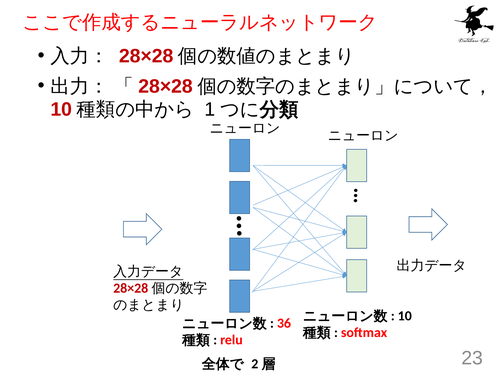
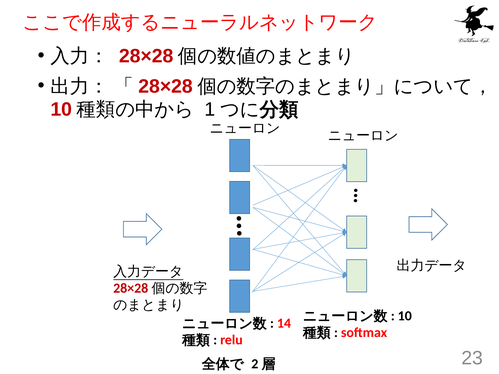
36: 36 -> 14 (284, 324)
